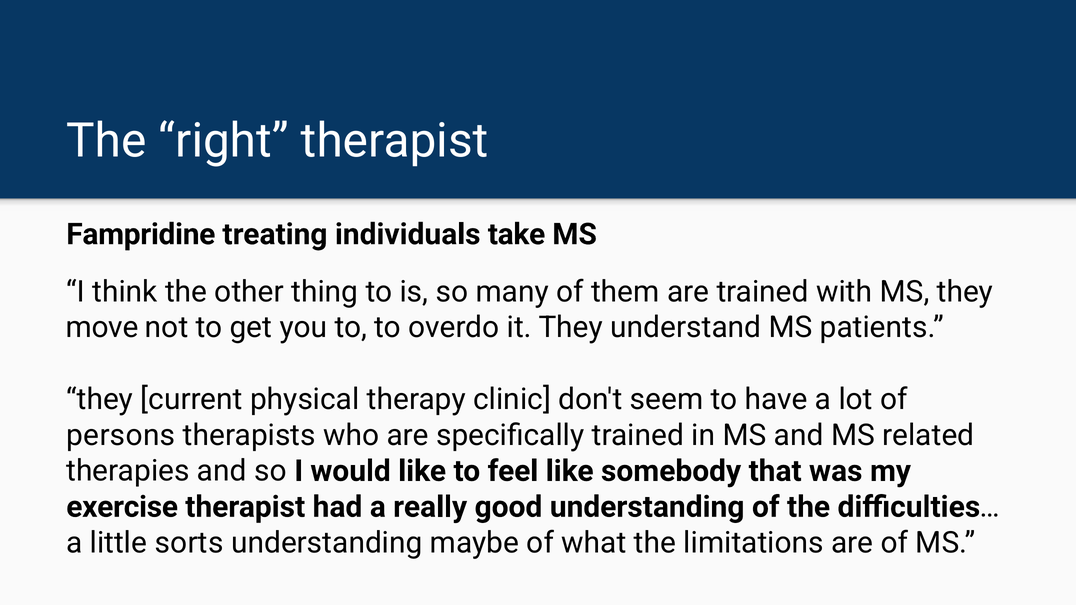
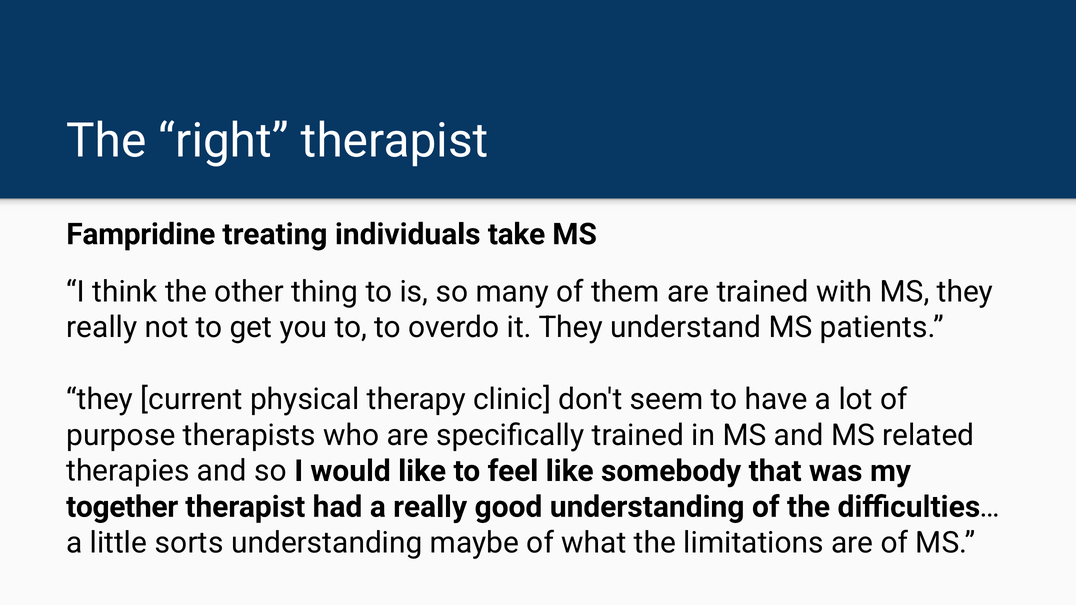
move: move -> really (102, 328)
persons: persons -> purpose (121, 435)
exercise: exercise -> together (122, 507)
